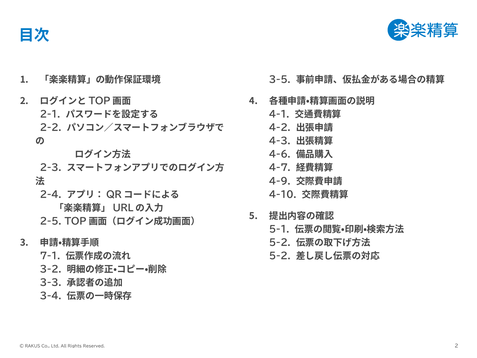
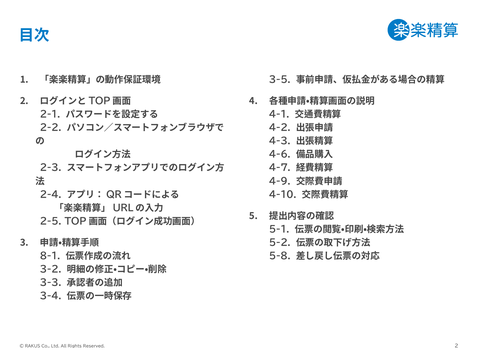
7-1: 7-1 -> 8-1 (50, 256)
5-2: 5-2 -> 5-8 (280, 256)
